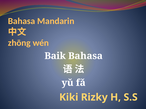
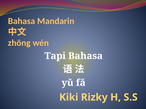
Baik: Baik -> Tapi (55, 56)
